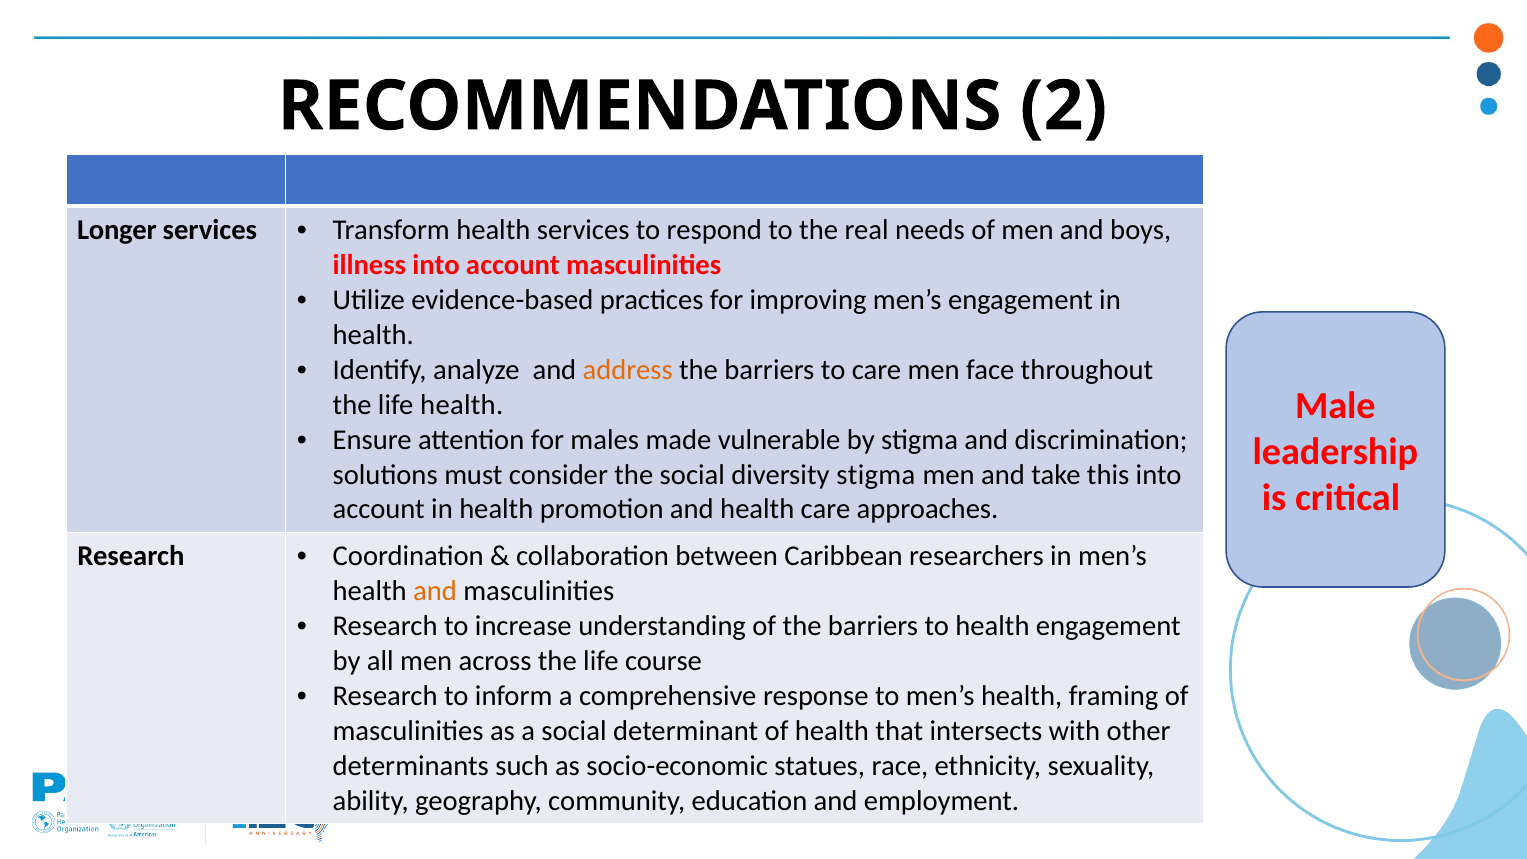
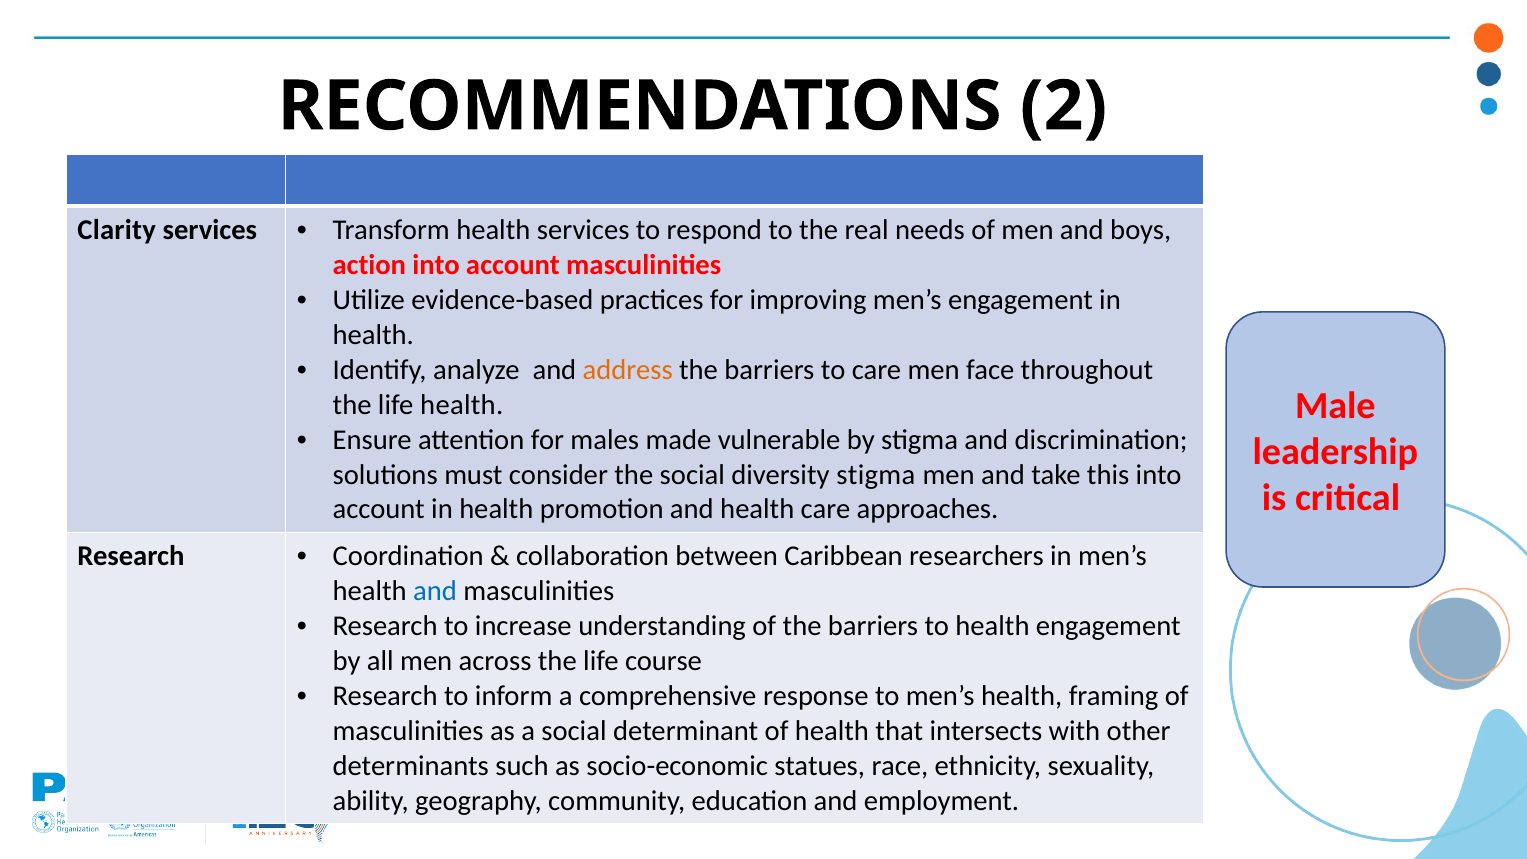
Longer: Longer -> Clarity (117, 230)
illness: illness -> action (369, 265)
and colour: orange -> blue (435, 591)
